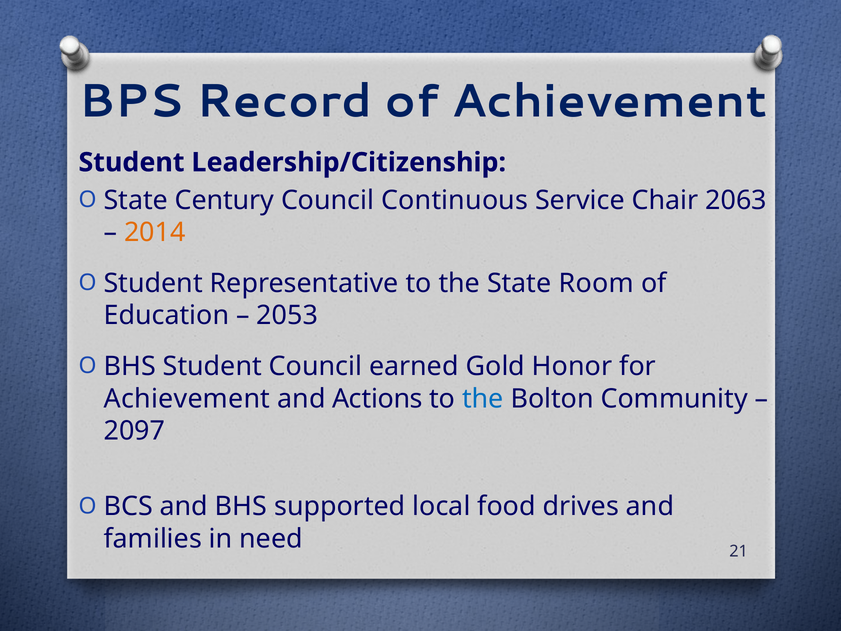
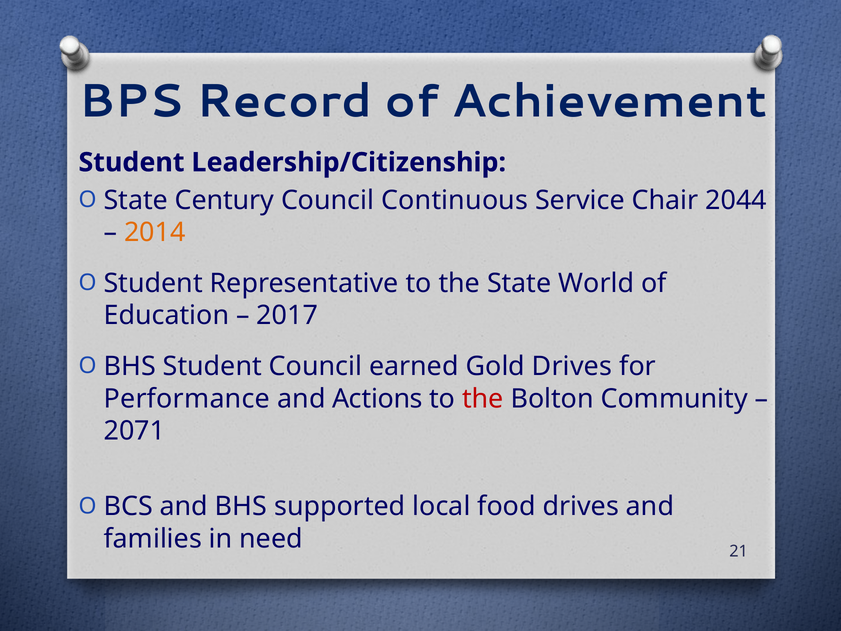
2063: 2063 -> 2044 (736, 200)
Room: Room -> World (596, 283)
2053: 2053 -> 2017 (287, 315)
Gold Honor: Honor -> Drives (572, 366)
Achievement: Achievement -> Performance (187, 399)
the colour: blue -> red (483, 399)
2097: 2097 -> 2071 (134, 431)
